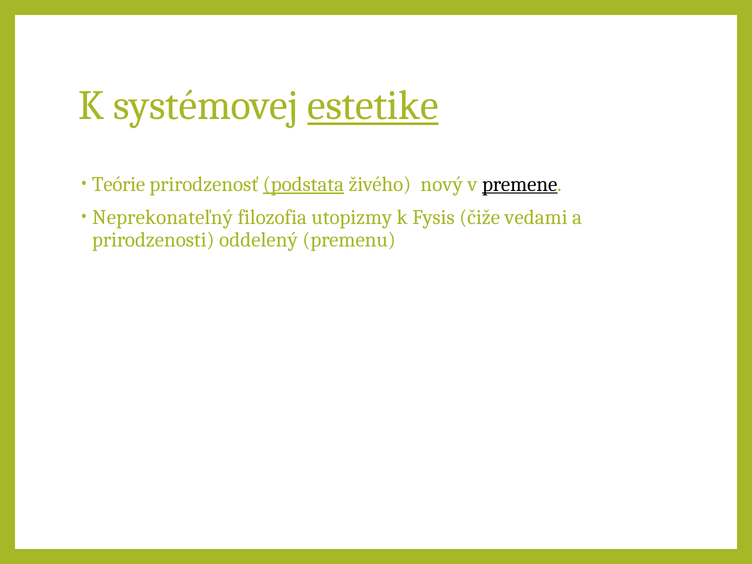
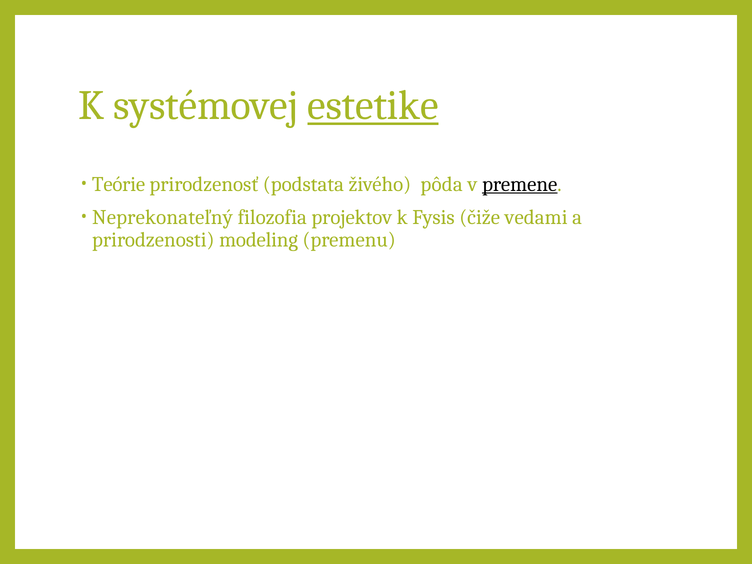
podstata underline: present -> none (303, 184)
nový: nový -> pôda (442, 184)
utopizmy: utopizmy -> projektov (352, 217)
oddelený: oddelený -> modeling (259, 240)
